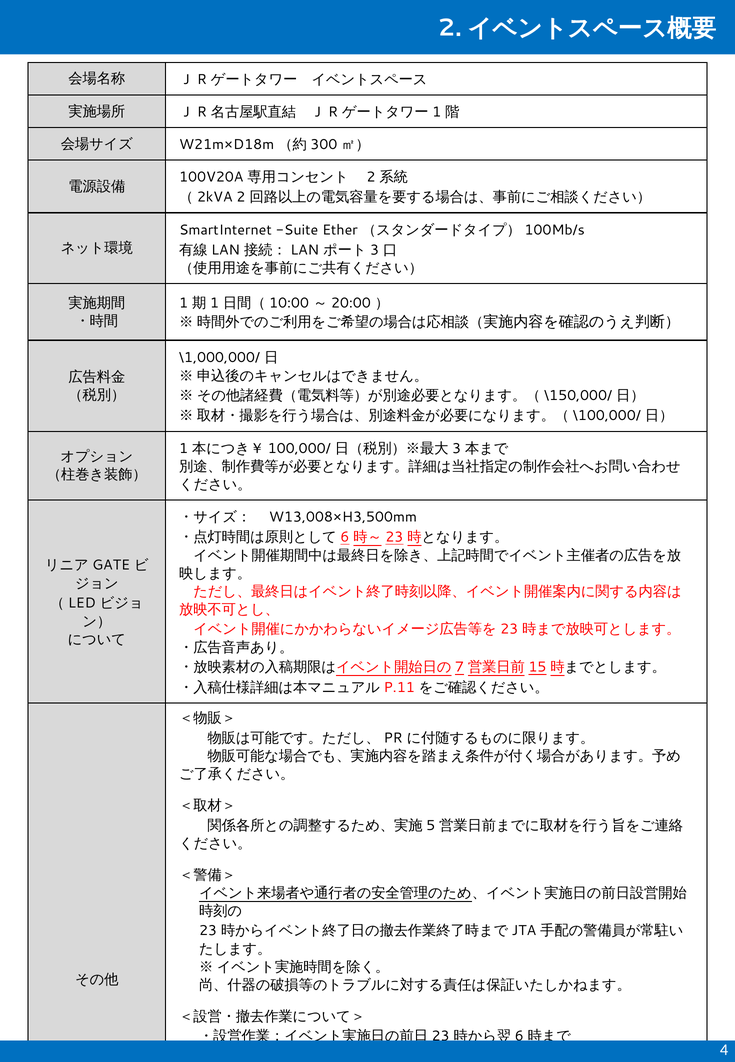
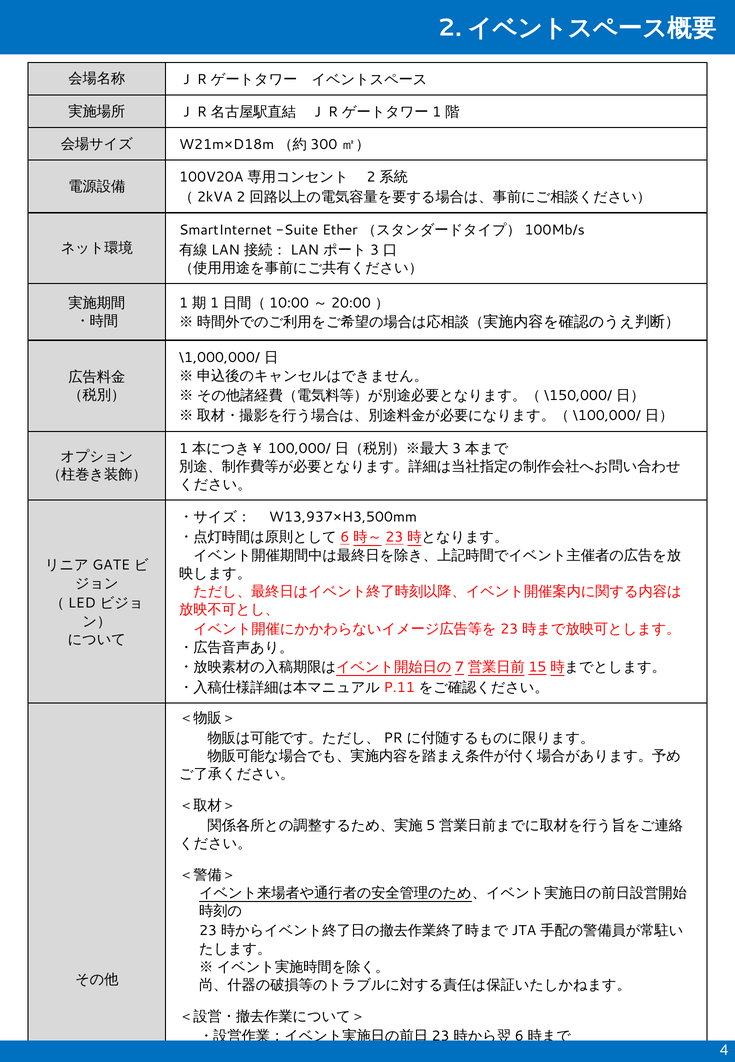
W13,008×H3,500mm: W13,008×H3,500mm -> W13,937×H3,500mm (343, 517)
